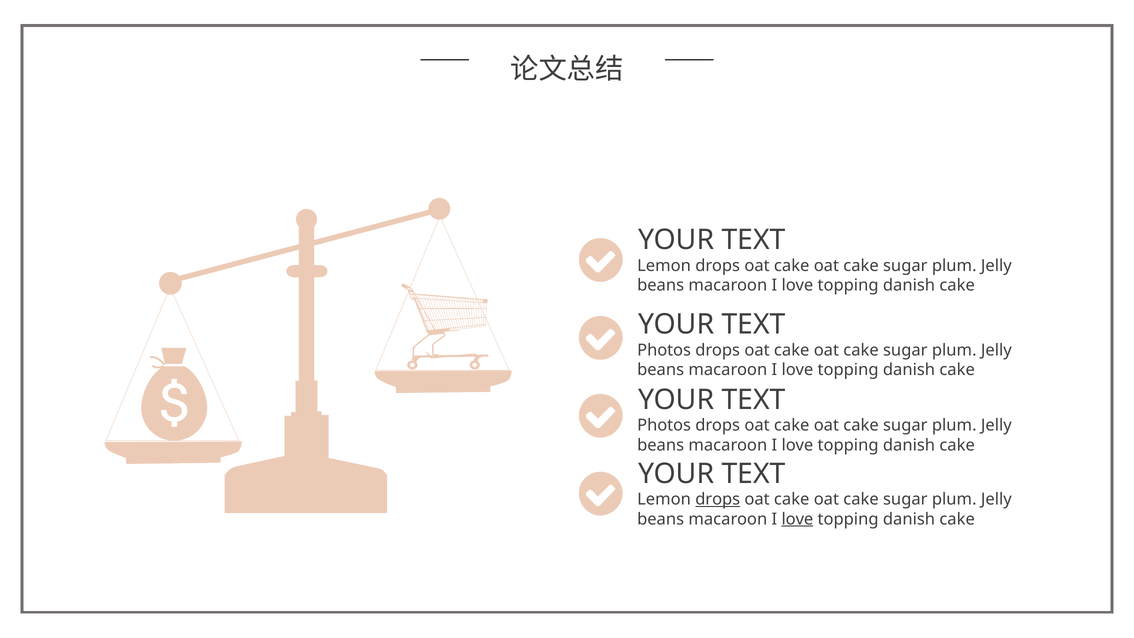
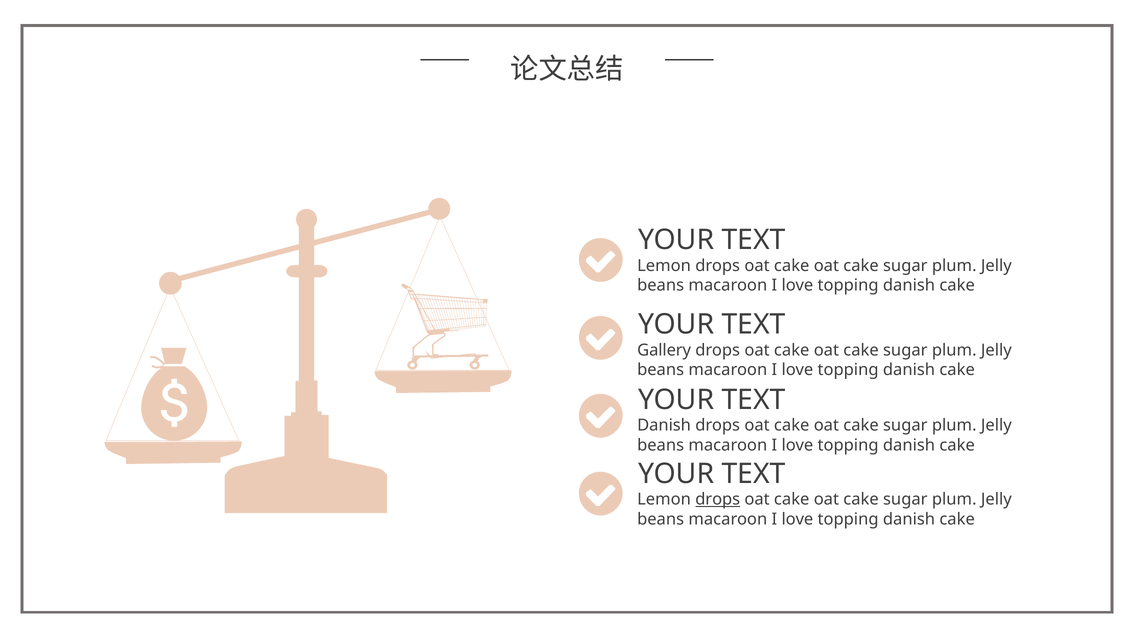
Photos: Photos -> Gallery (664, 350)
Photos: Photos -> Danish (664, 425)
love underline: present -> none (797, 519)
